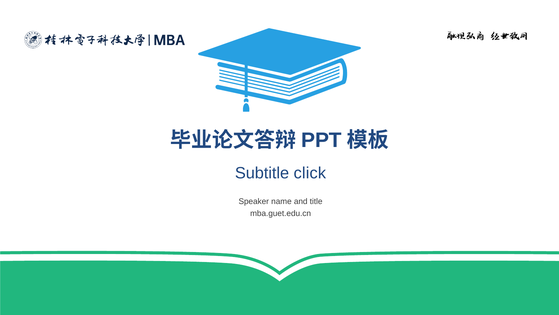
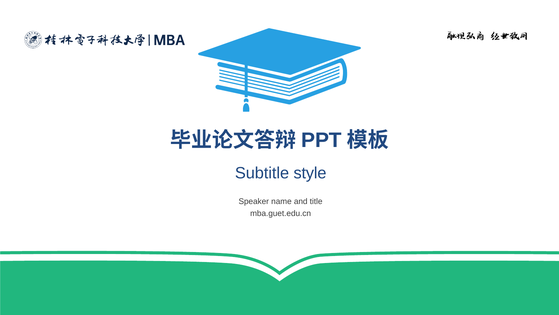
click: click -> style (310, 173)
